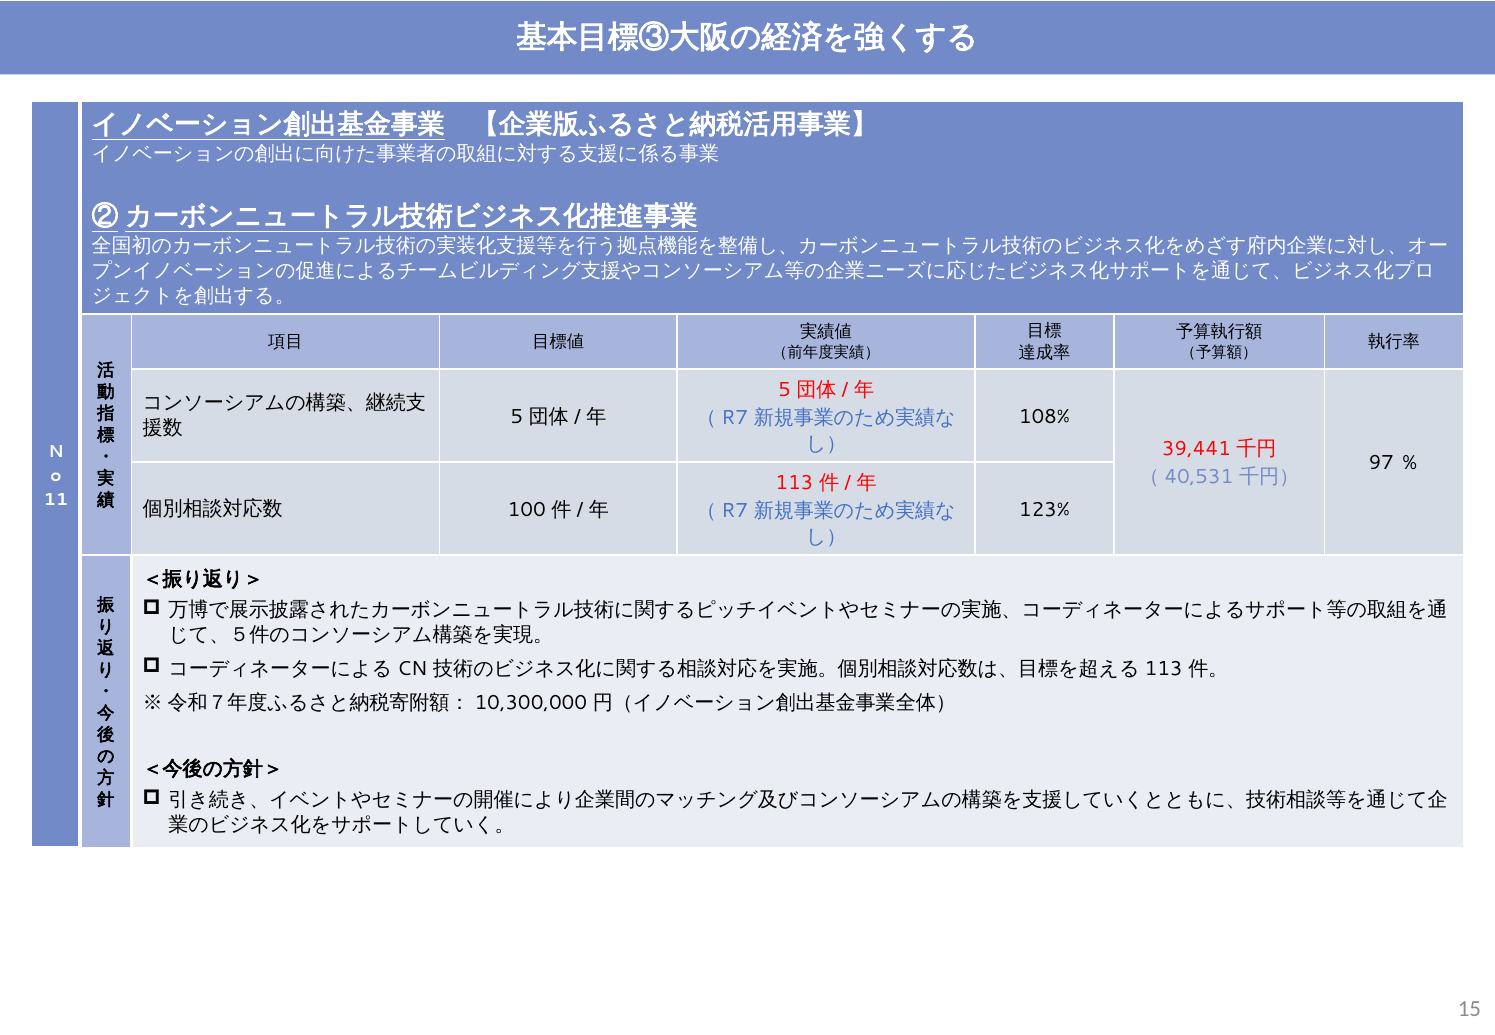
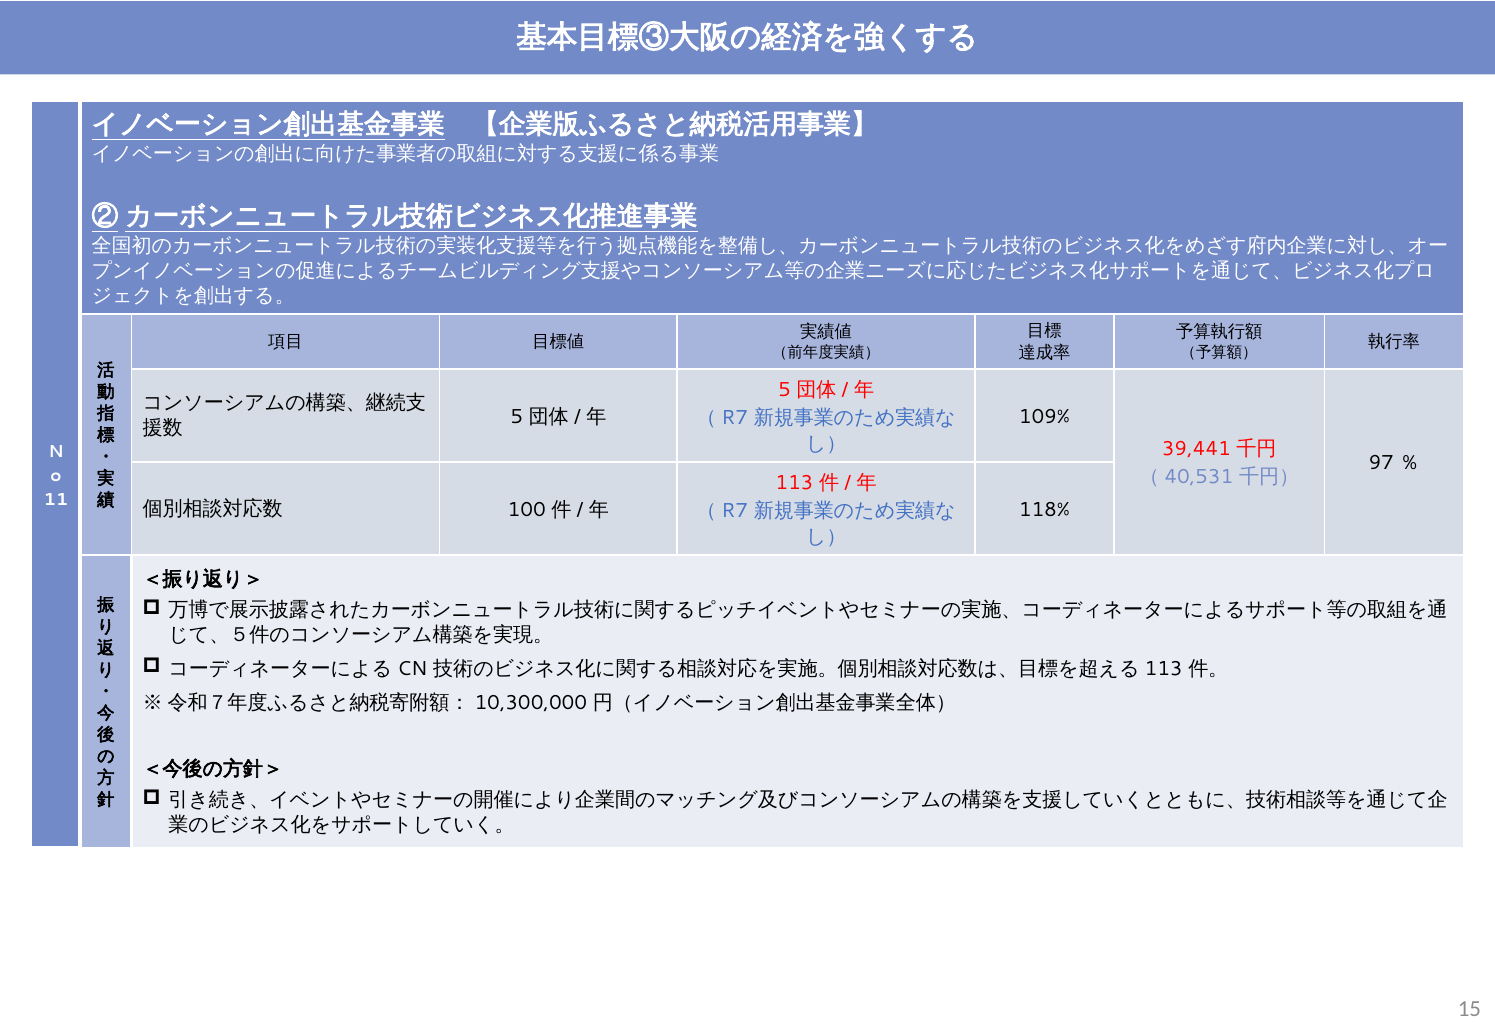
108%: 108% -> 109% (1044, 416)
123%: 123% -> 118% (1044, 510)
